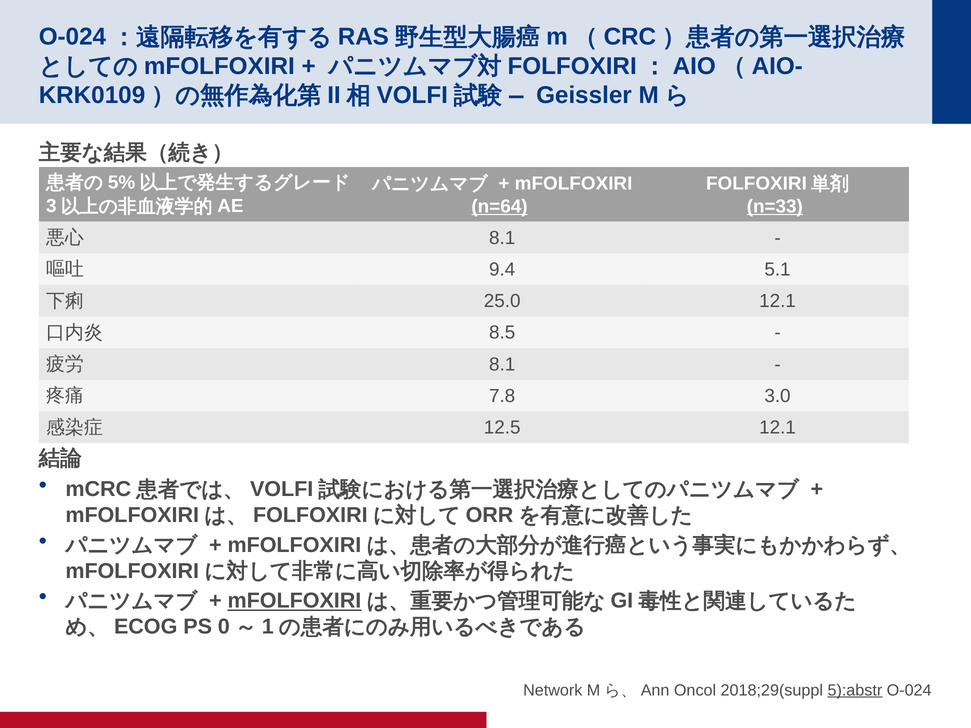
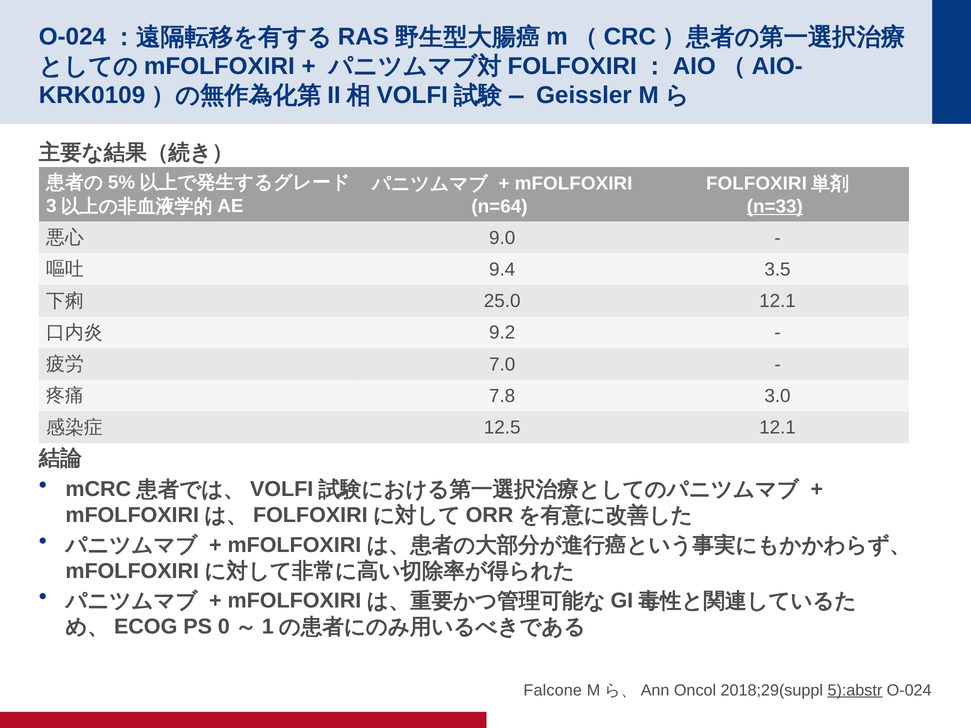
n=64 underline: present -> none (499, 207)
8.1: 8.1 -> 9.0 (502, 238)
5.1: 5.1 -> 3.5 (778, 270)
8.5: 8.5 -> 9.2 (502, 333)
8.1: 8.1 -> 7.0 (502, 365)
mFOLFOXIRI underline: present -> none (294, 601)
Network: Network -> Falcone (553, 690)
